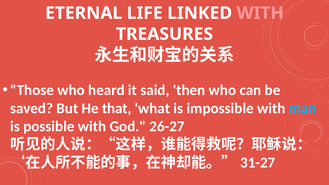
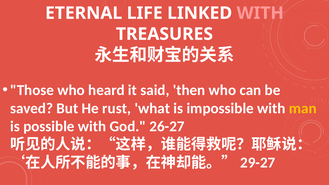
that: that -> rust (117, 108)
man colour: light blue -> yellow (303, 108)
31-27: 31-27 -> 29-27 (258, 163)
